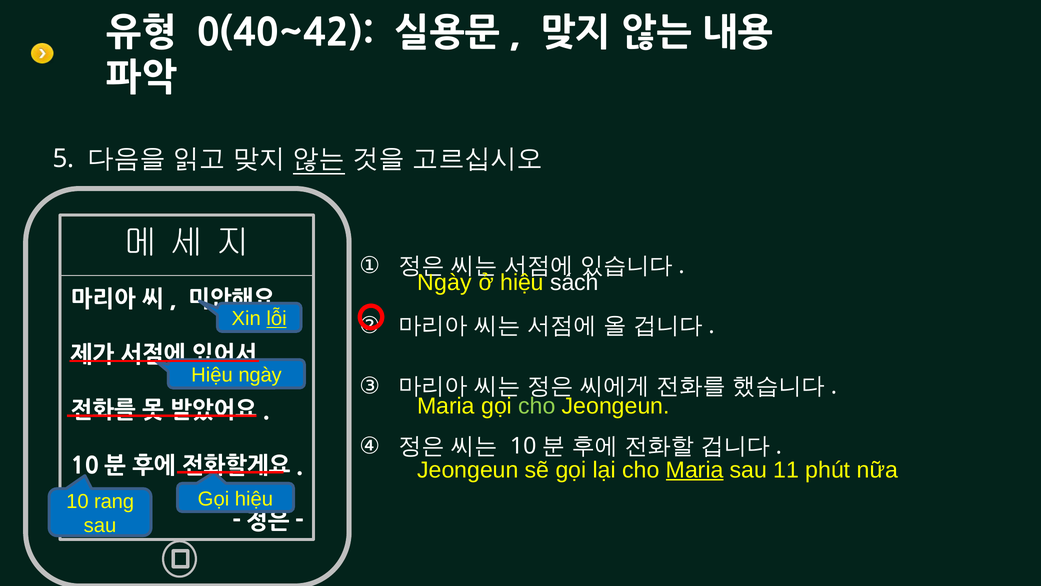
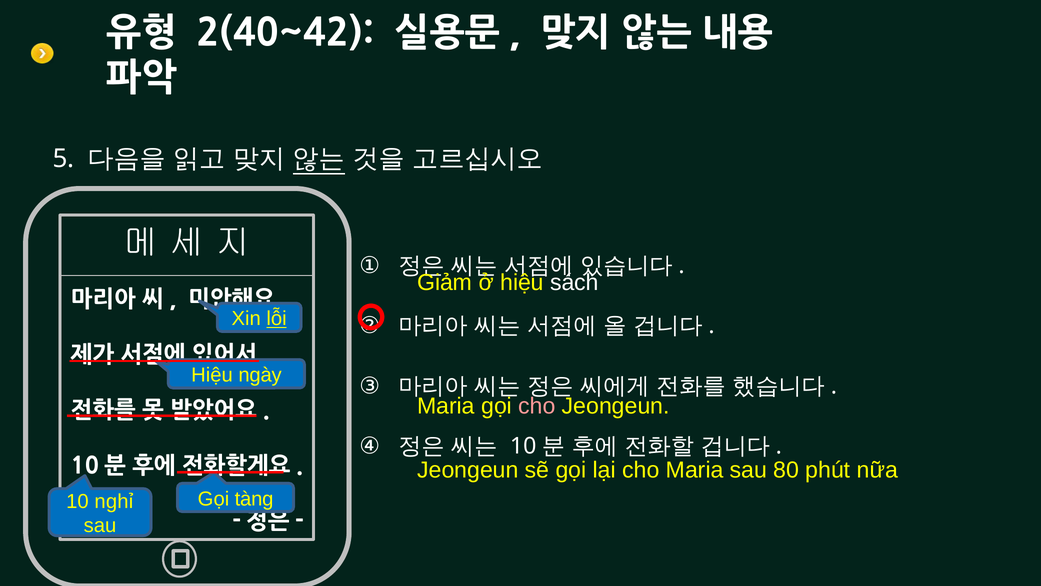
0(40~42: 0(40~42 -> 2(40~42 (286, 33)
Ngày: Ngày -> Giảm (445, 282)
cho colour: light green -> pink (537, 406)
Maria underline: present -> none (695, 470)
11: 11 -> 80 (786, 470)
Gọi hiệu: hiệu -> tàng (254, 498)
rang: rang -> nghỉ (114, 501)
